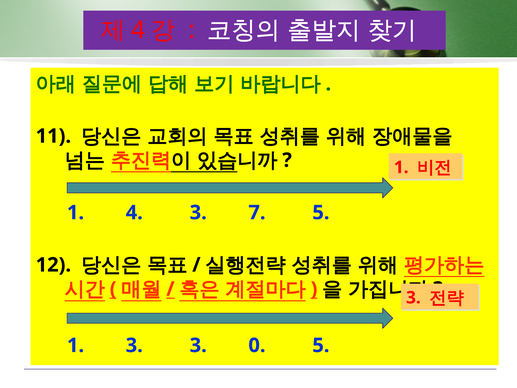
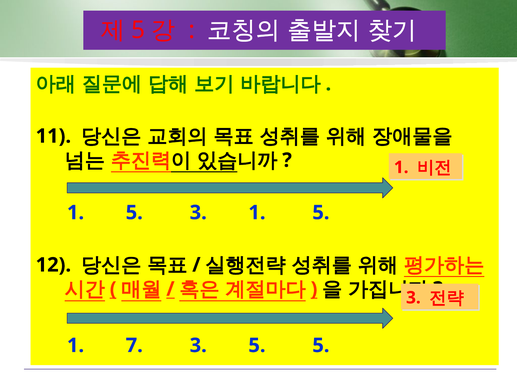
4: 4 -> 5 (138, 30)
4: 4 -> 5 (134, 212)
3 7: 7 -> 1 (257, 212)
1 3: 3 -> 7 (134, 345)
3 0: 0 -> 5 (257, 345)
